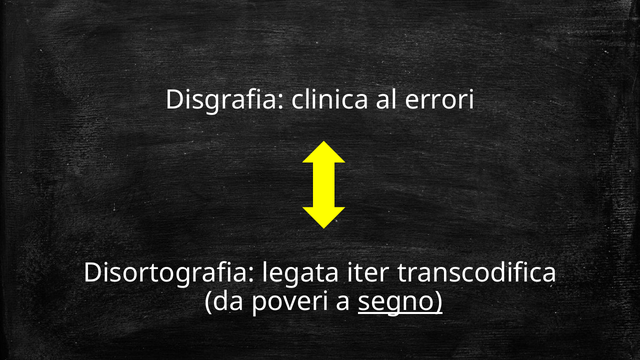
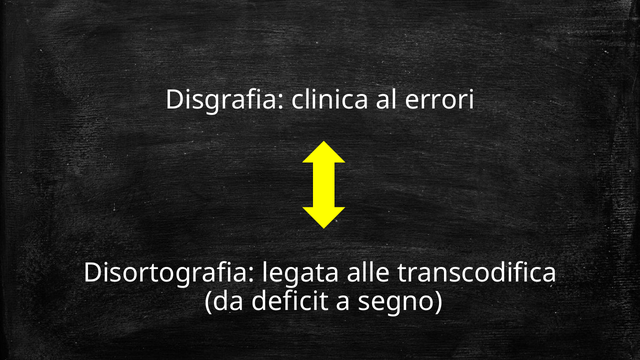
iter: iter -> alle (368, 273)
poveri: poveri -> deficit (290, 302)
segno underline: present -> none (400, 302)
